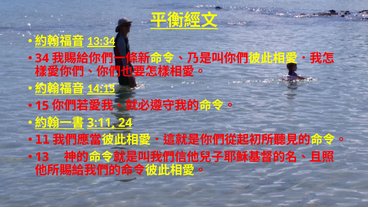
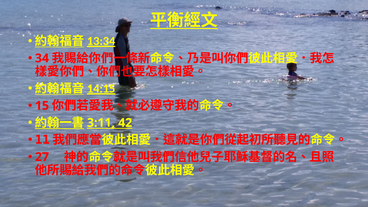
24: 24 -> 42 (125, 123)
13: 13 -> 27 (42, 157)
